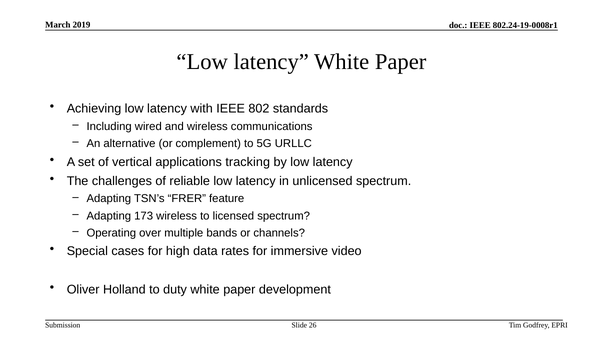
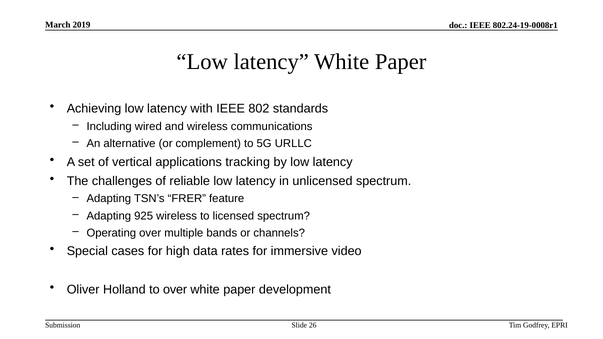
173: 173 -> 925 (144, 216)
to duty: duty -> over (175, 290)
